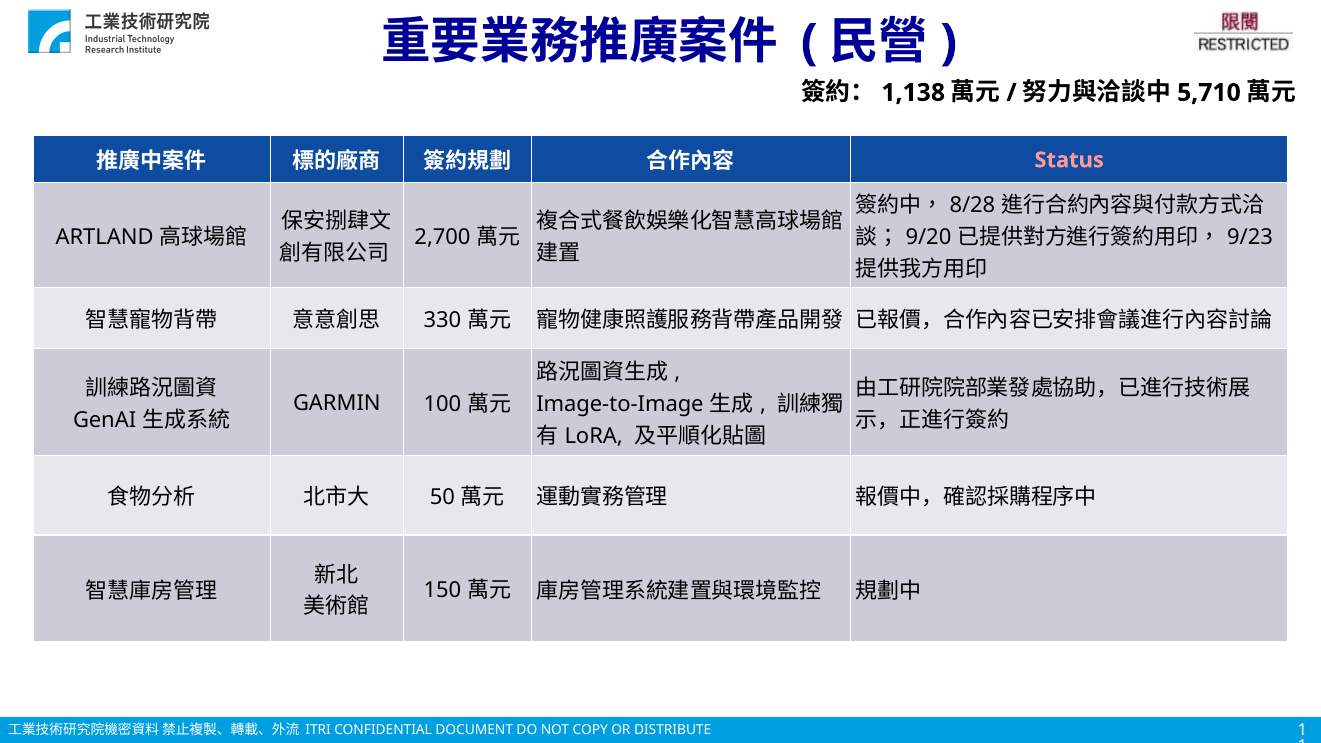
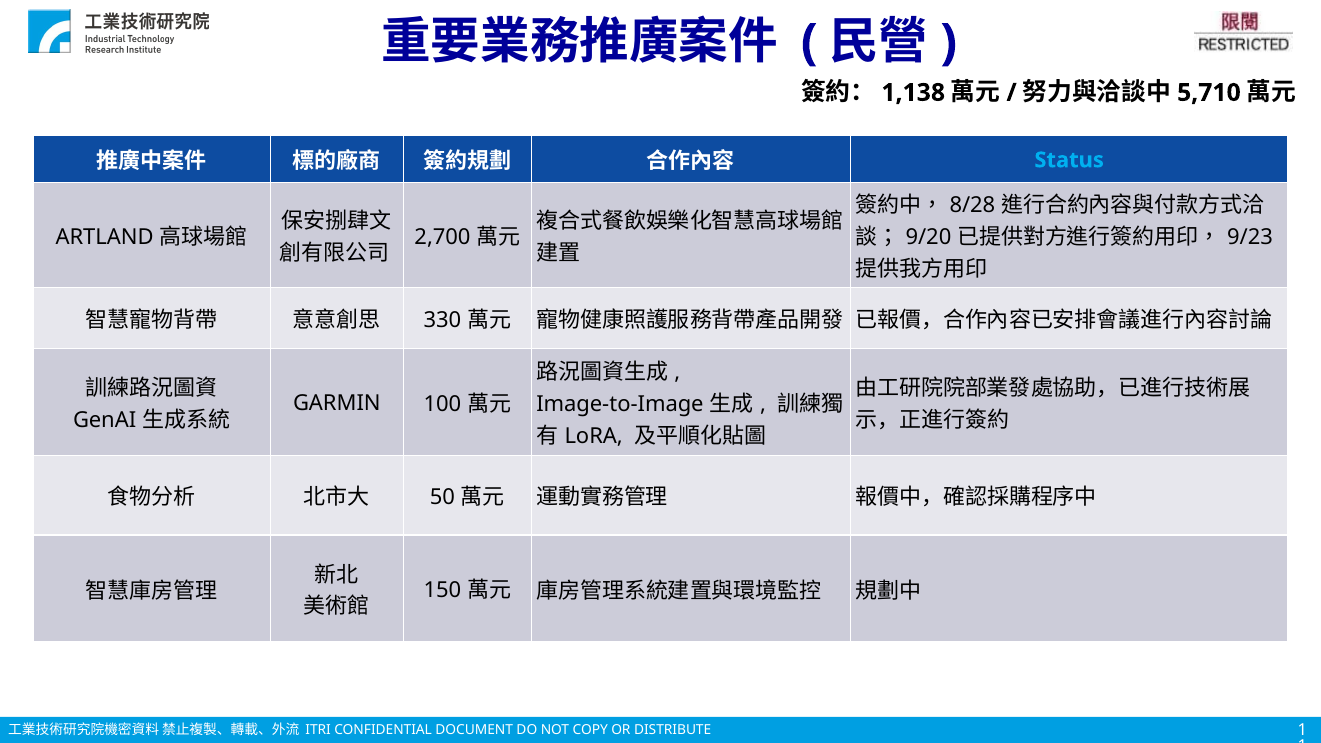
Status colour: pink -> light blue (1069, 160)
